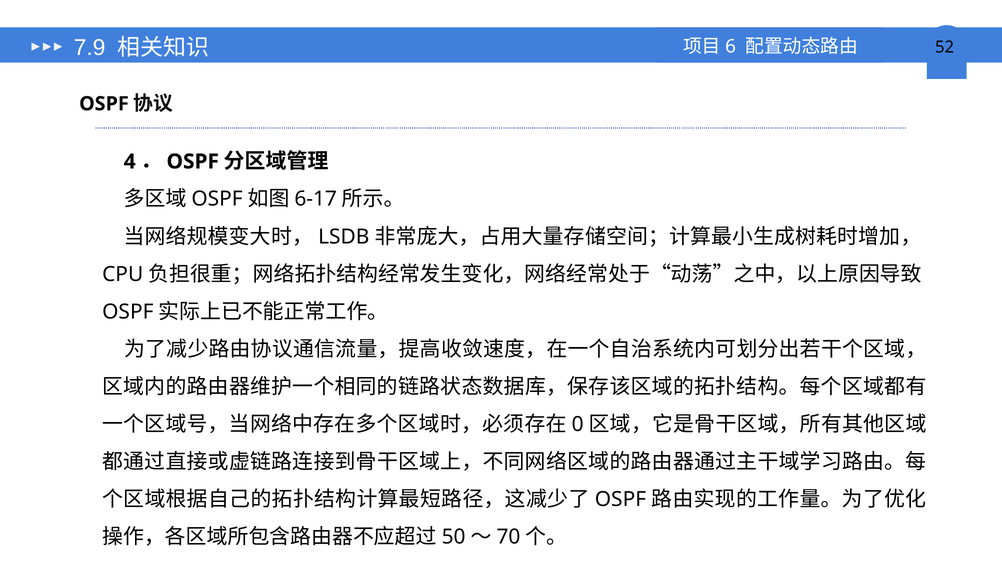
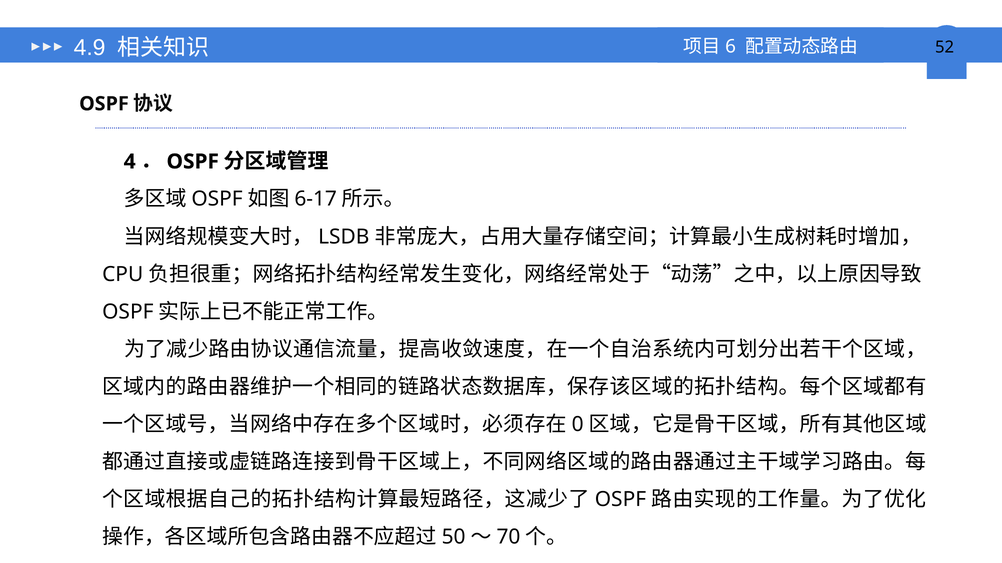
7.9: 7.9 -> 4.9 (90, 48)
